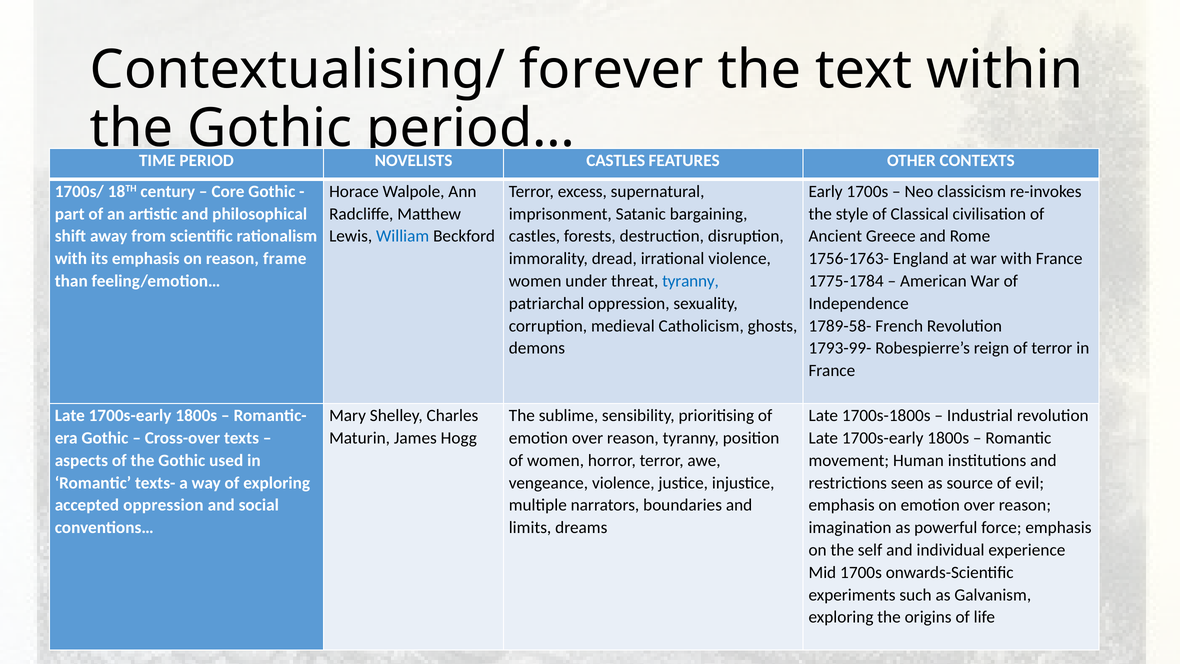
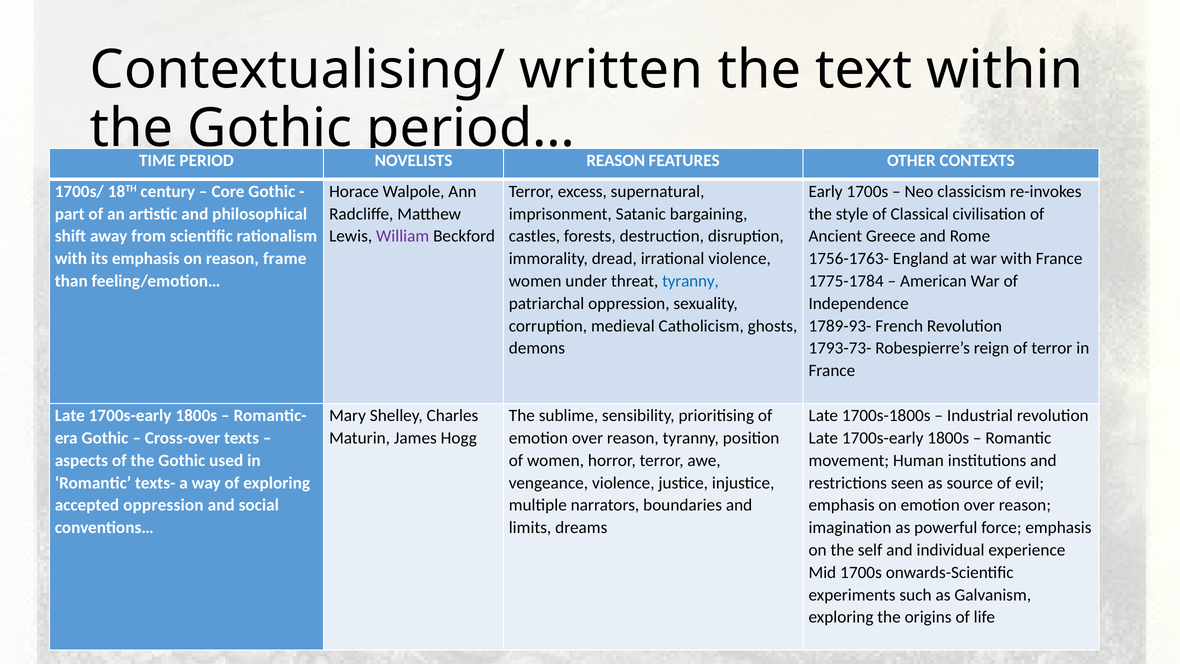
forever: forever -> written (611, 70)
CASTLES: CASTLES -> REASON (616, 161)
William colour: blue -> purple (403, 236)
1789-58-: 1789-58- -> 1789-93- (840, 326)
1793-99-: 1793-99- -> 1793-73- (840, 348)
